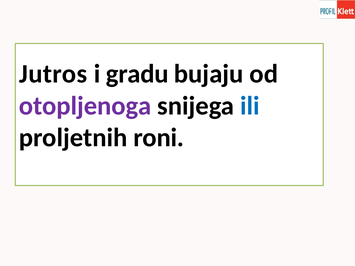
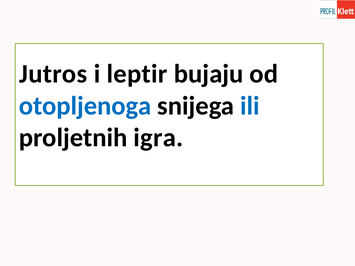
gradu: gradu -> leptir (137, 74)
otopljenoga colour: purple -> blue (85, 106)
roni: roni -> igra (158, 138)
